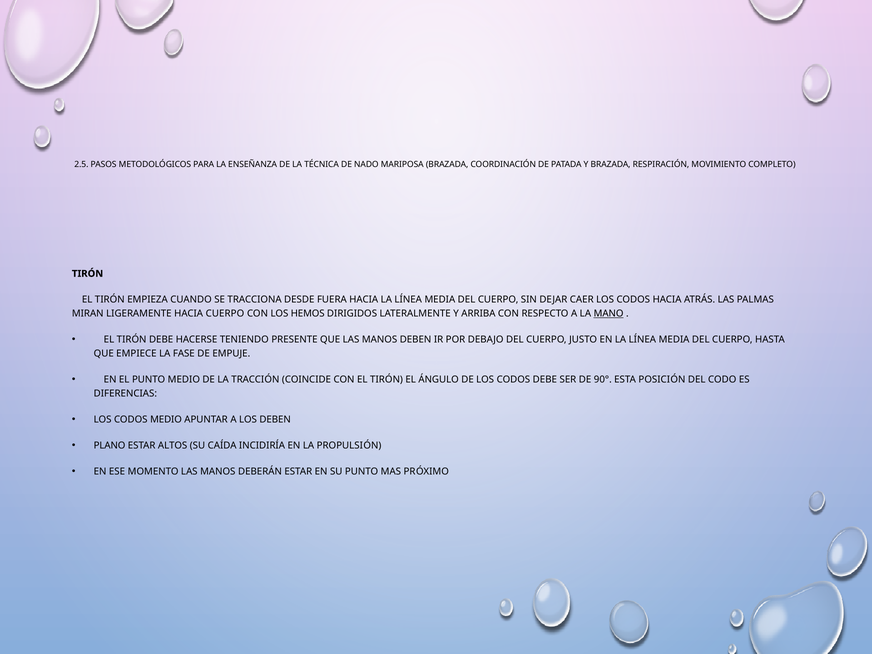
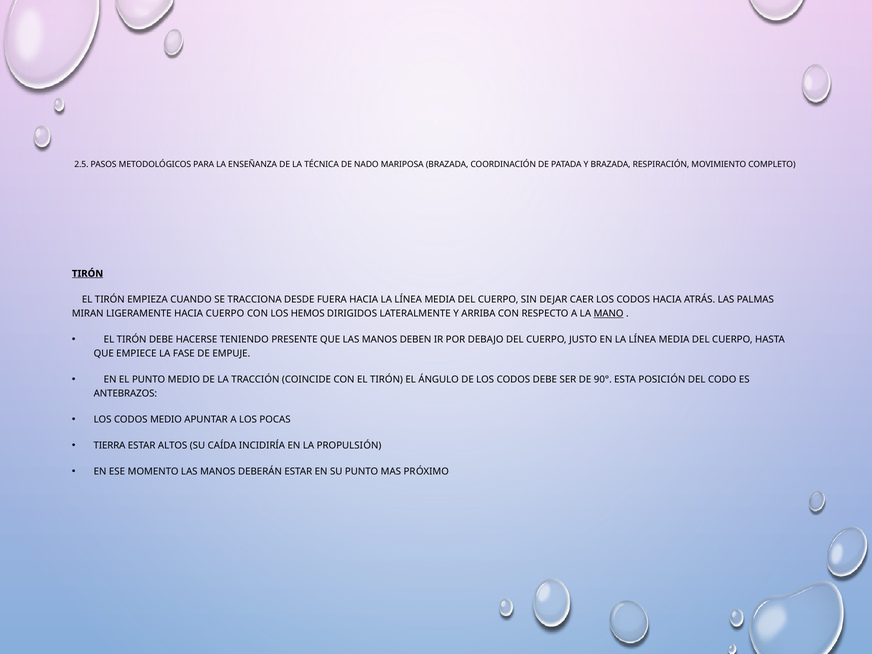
TIRÓN underline: none -> present (88, 274)
DIFERENCIAS: DIFERENCIAS -> ANTEBRAZOS (125, 393)
LOS DEBEN: DEBEN -> POCAS (275, 419)
PLANO: PLANO -> TIERRA (109, 445)
